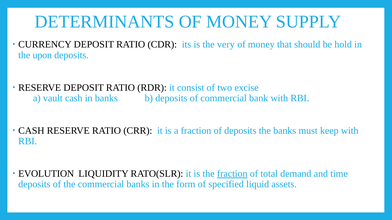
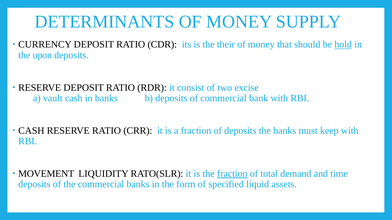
very: very -> their (226, 45)
hold underline: none -> present (343, 45)
EVOLUTION: EVOLUTION -> MOVEMENT (46, 174)
